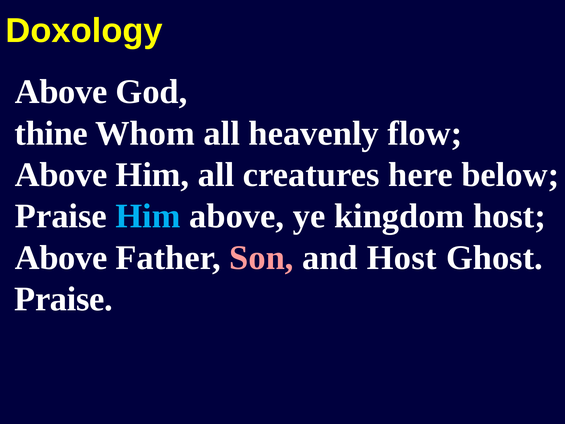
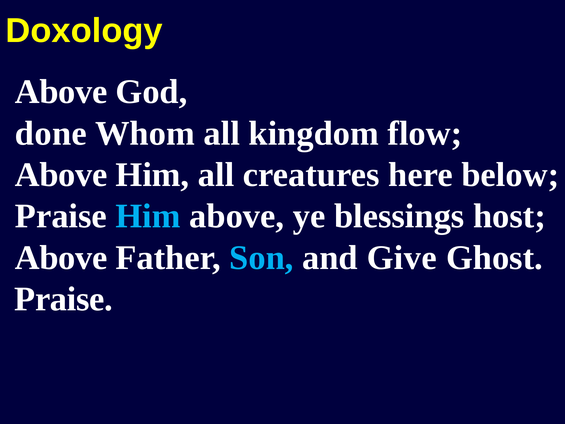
thine: thine -> done (51, 133)
heavenly: heavenly -> kingdom (314, 133)
kingdom: kingdom -> blessings (399, 216)
Son colour: pink -> light blue (261, 257)
and Host: Host -> Give (402, 257)
